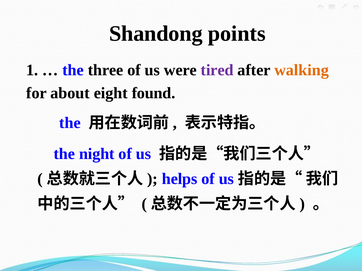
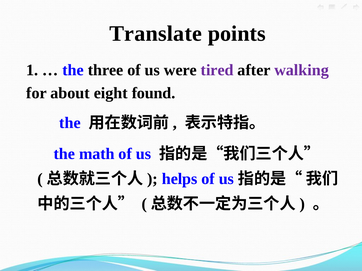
Shandong: Shandong -> Translate (156, 34)
walking colour: orange -> purple (302, 70)
night: night -> math (97, 154)
